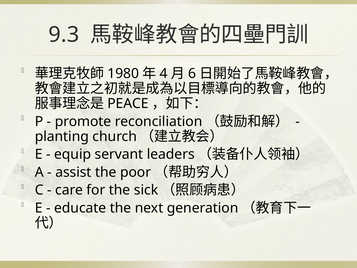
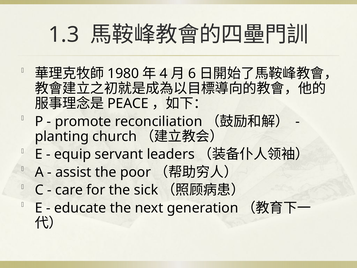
9.3: 9.3 -> 1.3 (64, 35)
